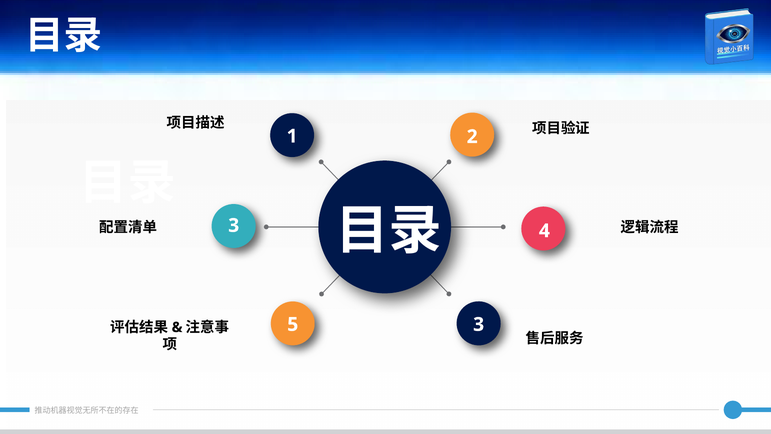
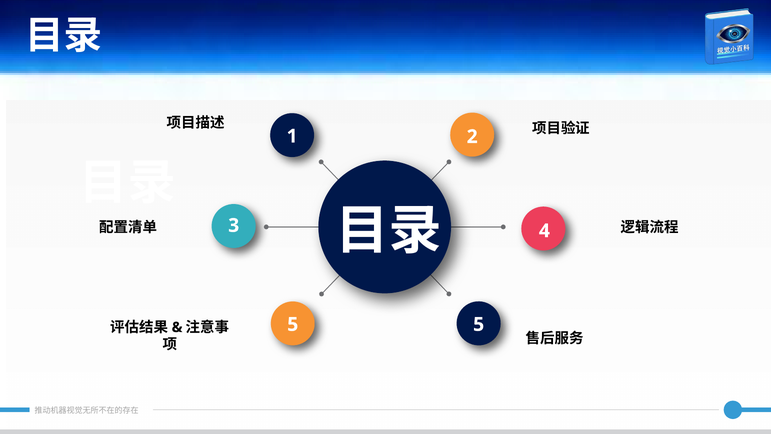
5 3: 3 -> 5 (479, 324)
